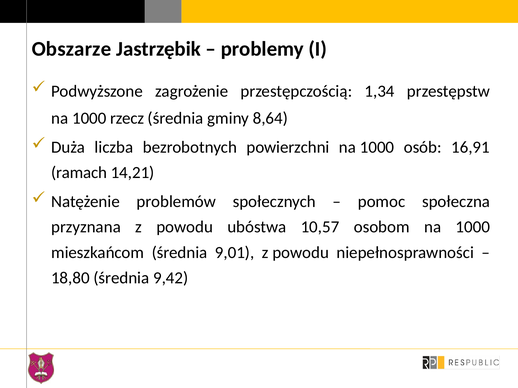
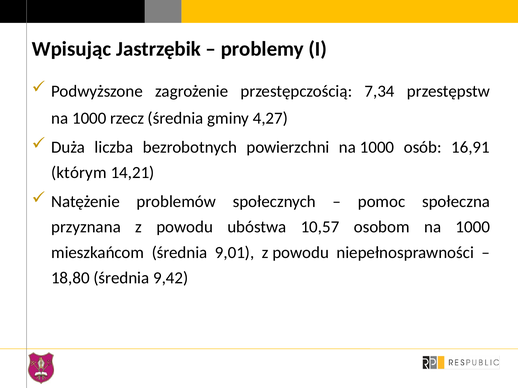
Obszarze: Obszarze -> Wpisując (72, 49)
1,34: 1,34 -> 7,34 (380, 91)
8,64: 8,64 -> 4,27 (270, 118)
ramach: ramach -> którym (79, 173)
